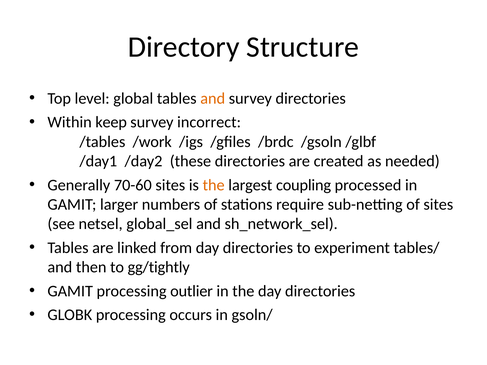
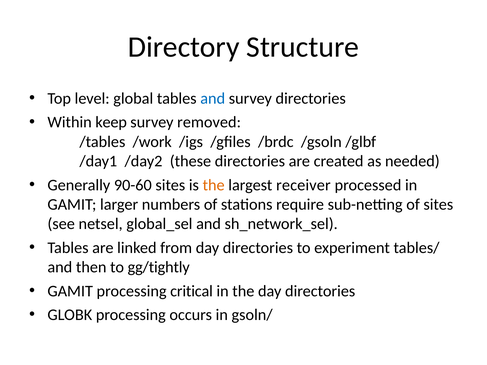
and colour: orange -> blue (213, 99)
incorrect: incorrect -> removed (209, 122)
70-60: 70-60 -> 90-60 (133, 185)
coupling: coupling -> receiver (303, 185)
outlier: outlier -> critical (192, 291)
